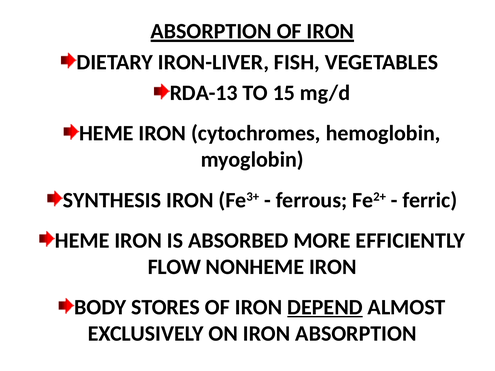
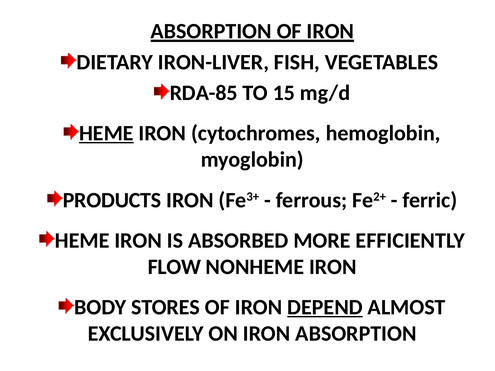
RDA-13: RDA-13 -> RDA-85 (204, 93)
HEME underline: none -> present (106, 133)
SYNTHESIS: SYNTHESIS -> PRODUCTS (112, 200)
